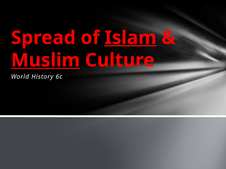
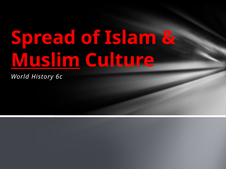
Islam underline: present -> none (131, 38)
